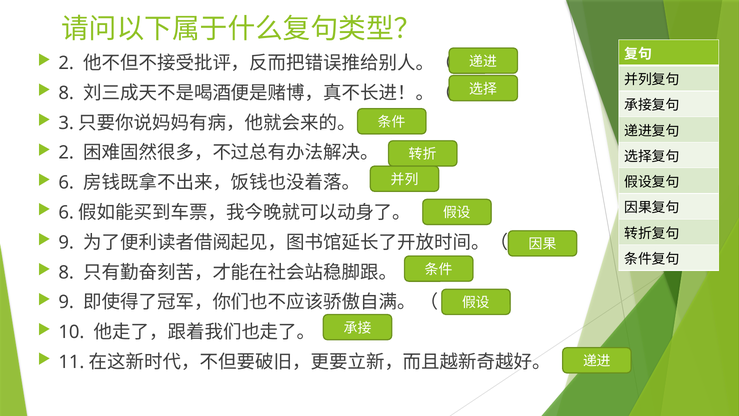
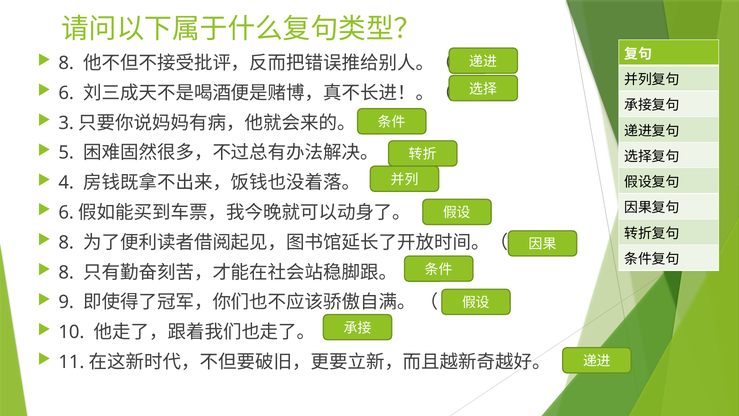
2: 2 -> 8 (66, 63)
8: 8 -> 6 (66, 93)
2: 2 -> 5 (66, 153)
6: 6 -> 4 (66, 183)
9: 9 -> 8 (66, 242)
